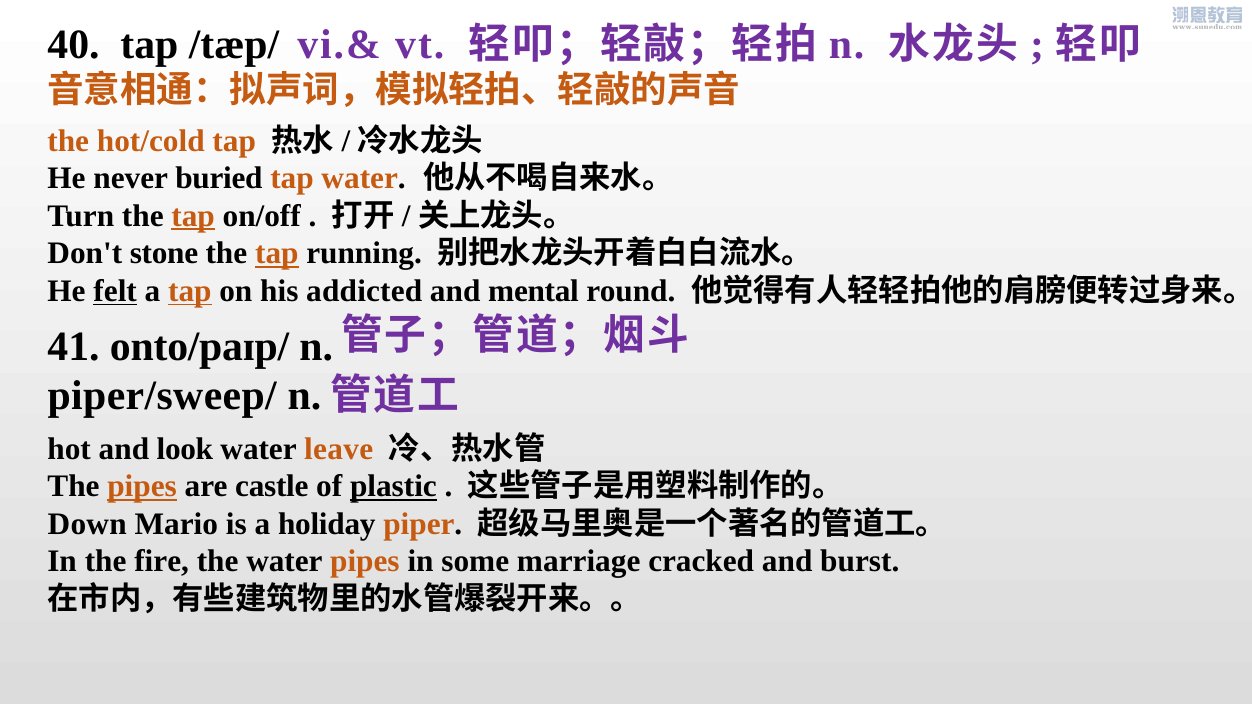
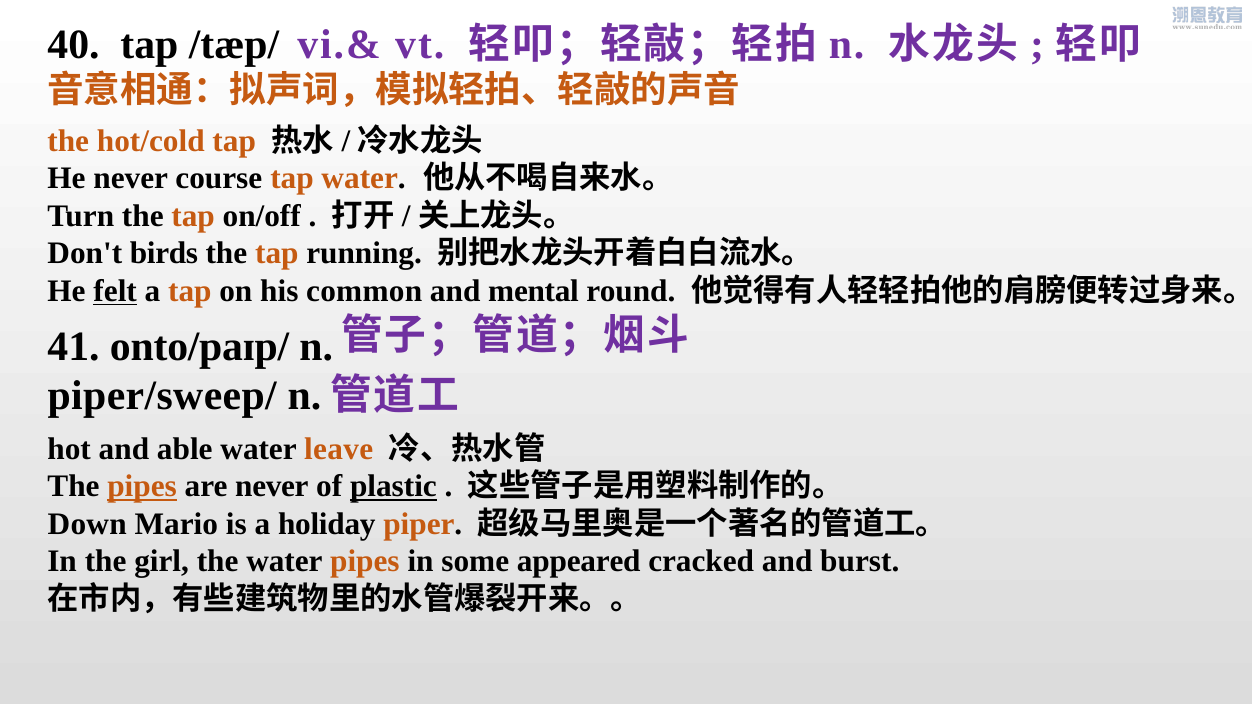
buried: buried -> course (219, 178)
tap underline: present -> none (193, 216)
stone: stone -> birds (164, 254)
tap underline: present -> none (277, 254)
tap underline: present -> none (190, 291)
addicted: addicted -> common (364, 291)
look: look -> able (185, 449)
are castle: castle -> never (272, 487)
fire: fire -> girl (162, 562)
marriage: marriage -> appeared (579, 562)
